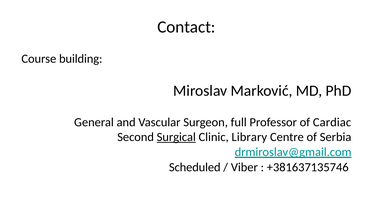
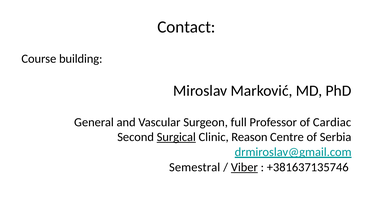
Library: Library -> Reason (249, 137)
Scheduled: Scheduled -> Semestral (195, 167)
Viber underline: none -> present (244, 167)
